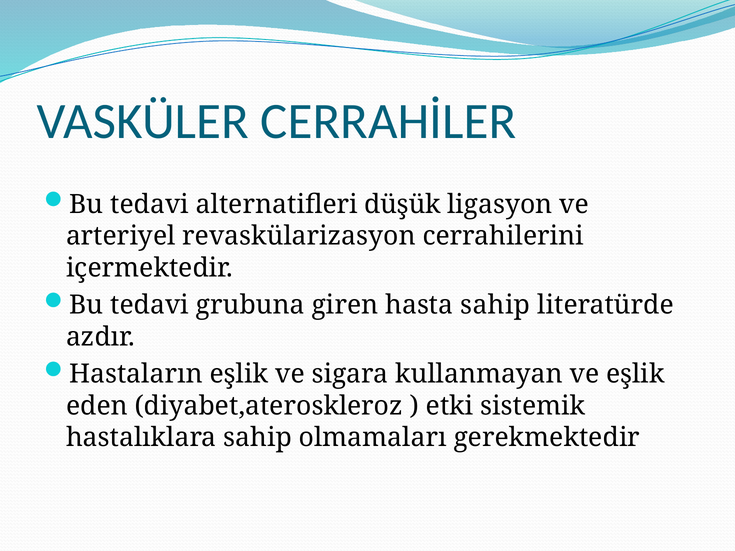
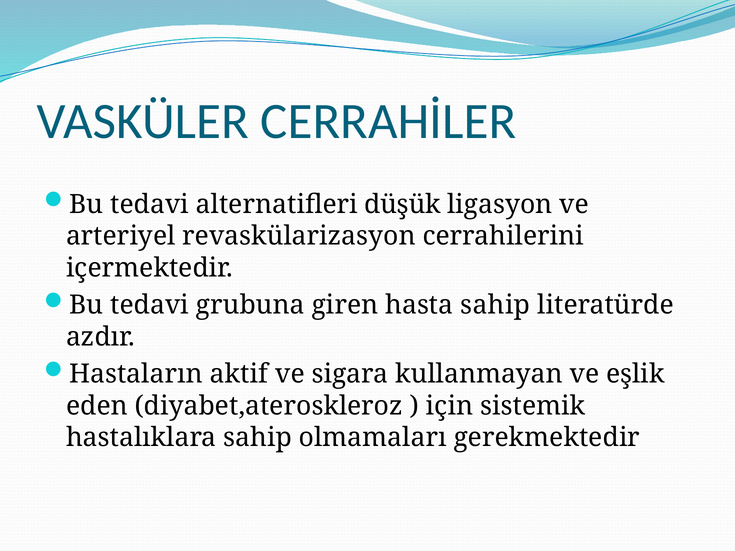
Hastaların eşlik: eşlik -> aktif (239, 374)
etki: etki -> için (450, 406)
